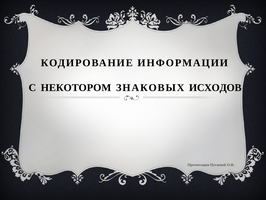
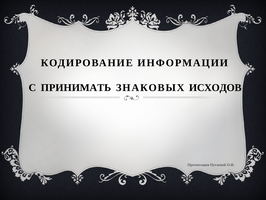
НЕКОТОРОМ: НЕКОТОРОМ -> ПРИНИМАТЬ (76, 88)
